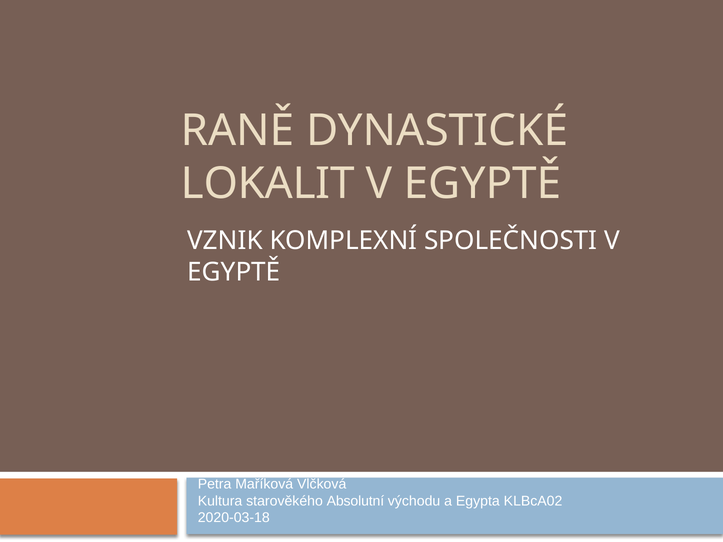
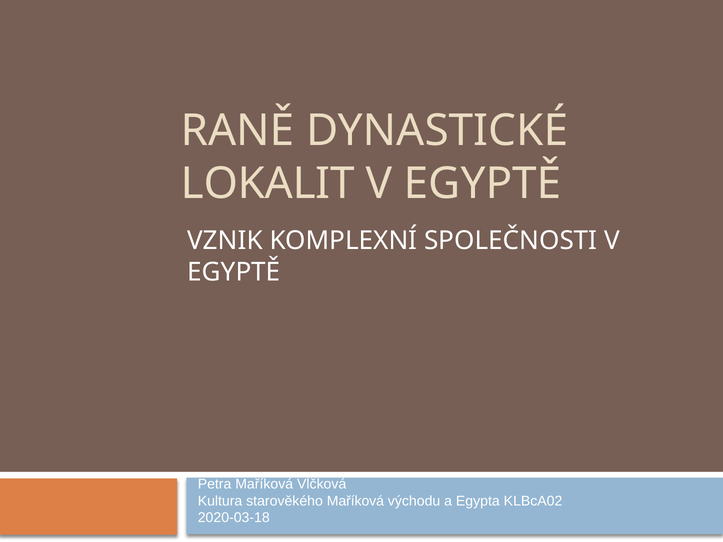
starověkého Absolutní: Absolutní -> Maříková (355, 501)
